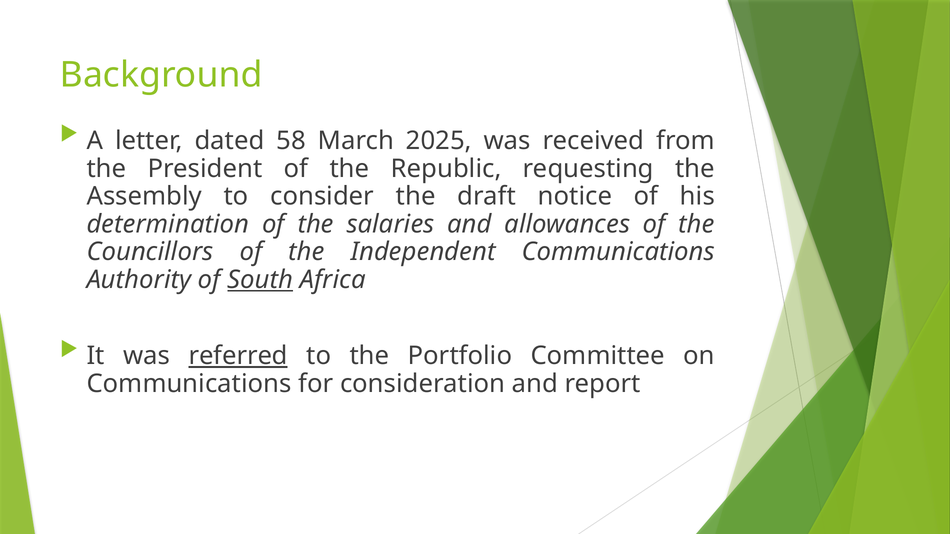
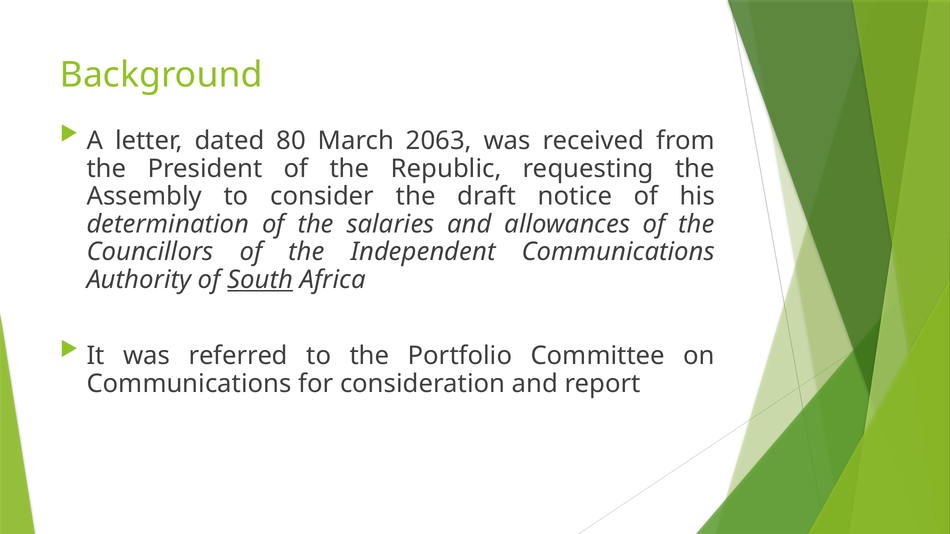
58: 58 -> 80 (291, 141)
2025: 2025 -> 2063 (439, 141)
referred underline: present -> none (238, 356)
